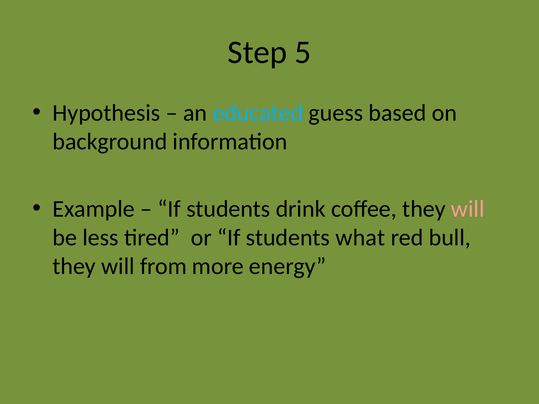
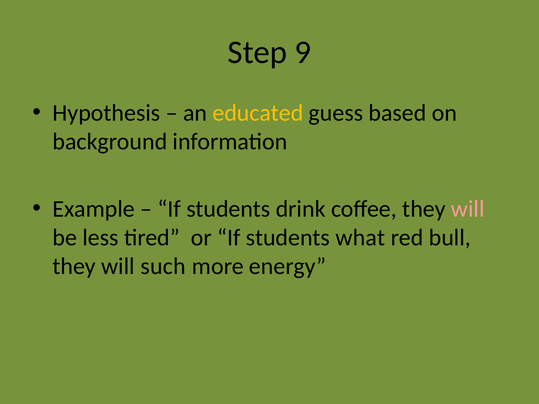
5: 5 -> 9 (303, 52)
educated colour: light blue -> yellow (258, 113)
from: from -> such (163, 266)
